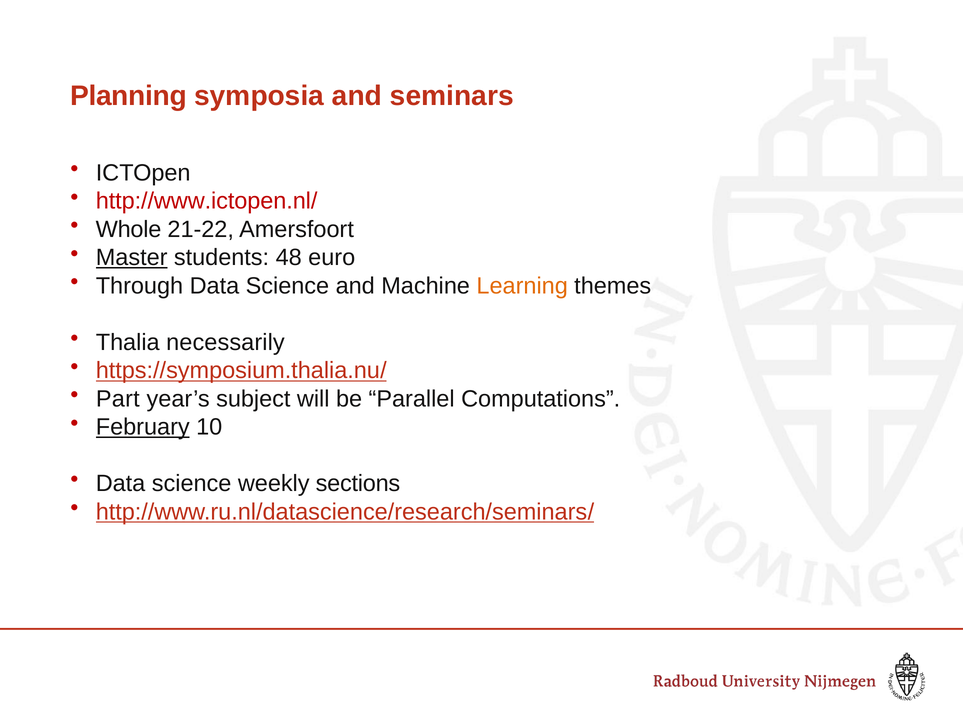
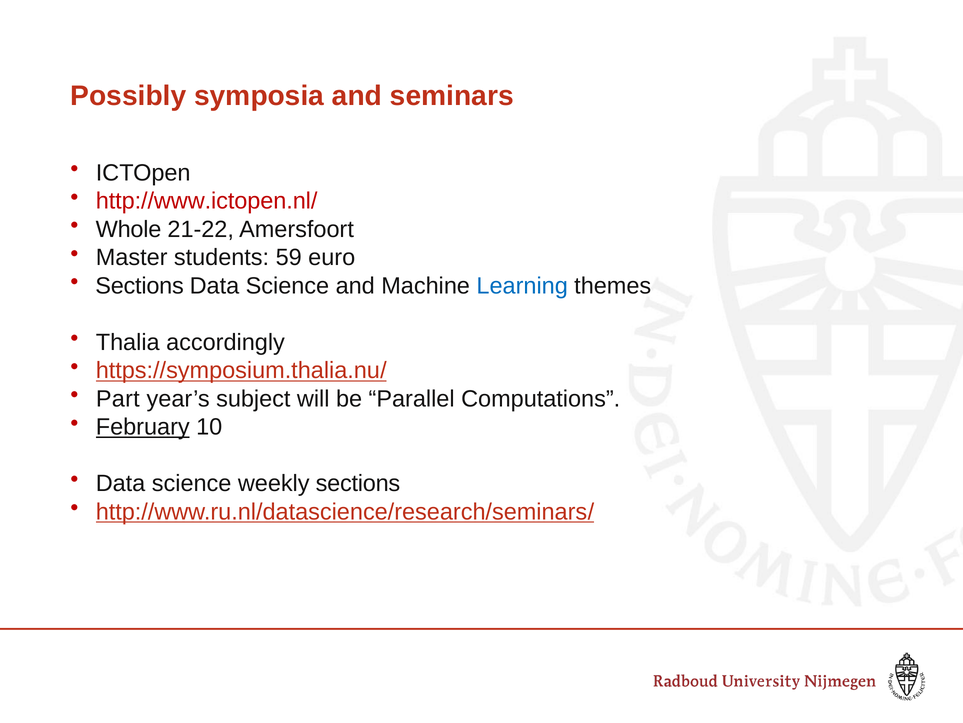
Planning: Planning -> Possibly (128, 96)
Master underline: present -> none (132, 257)
48: 48 -> 59 (289, 257)
Through: Through -> Sections (140, 286)
Learning colour: orange -> blue (522, 286)
necessarily: necessarily -> accordingly (226, 342)
